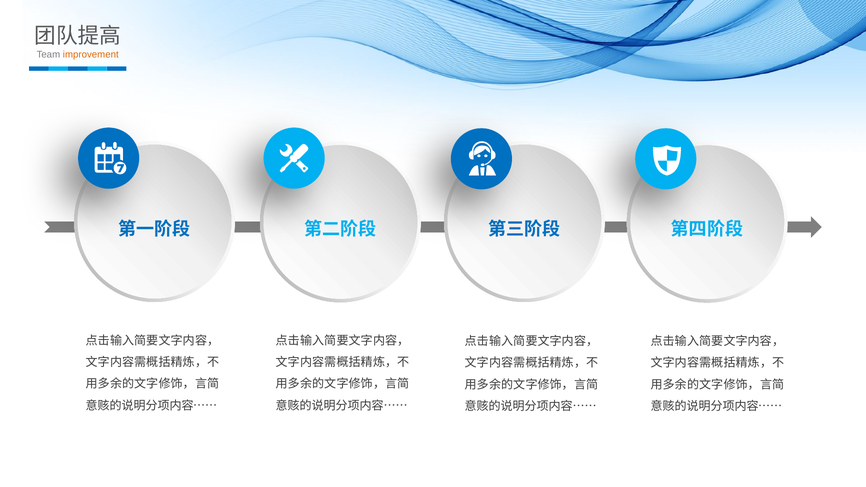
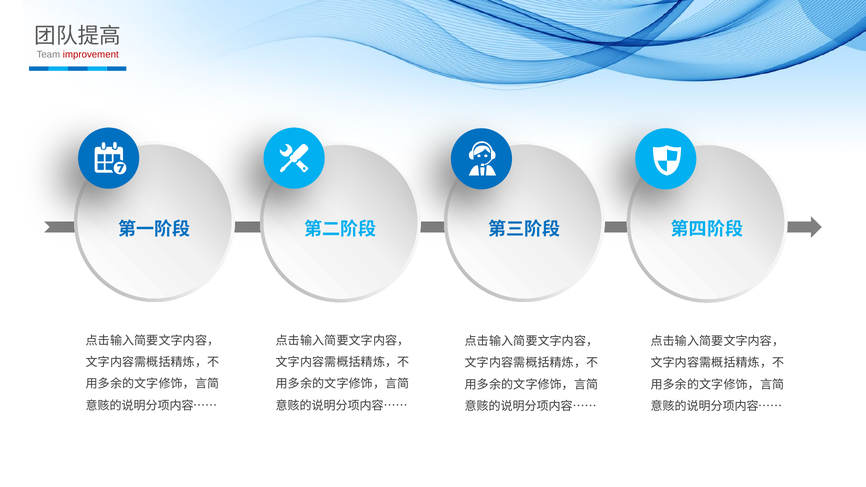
improvement colour: orange -> red (91, 54)
